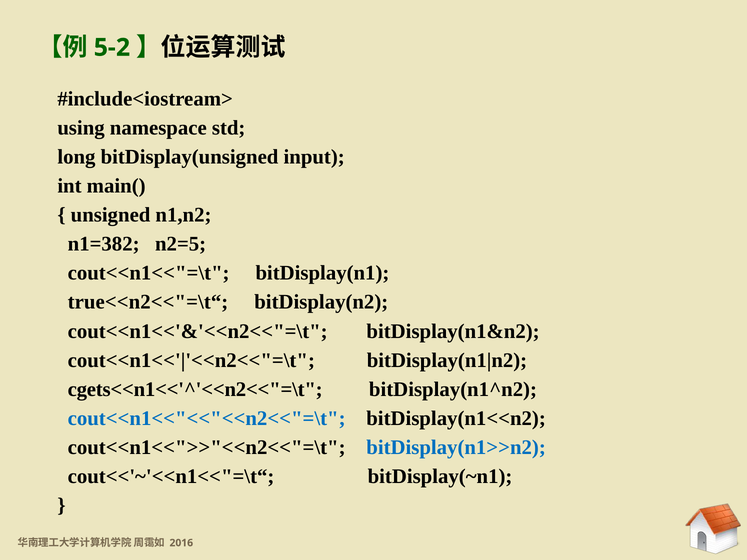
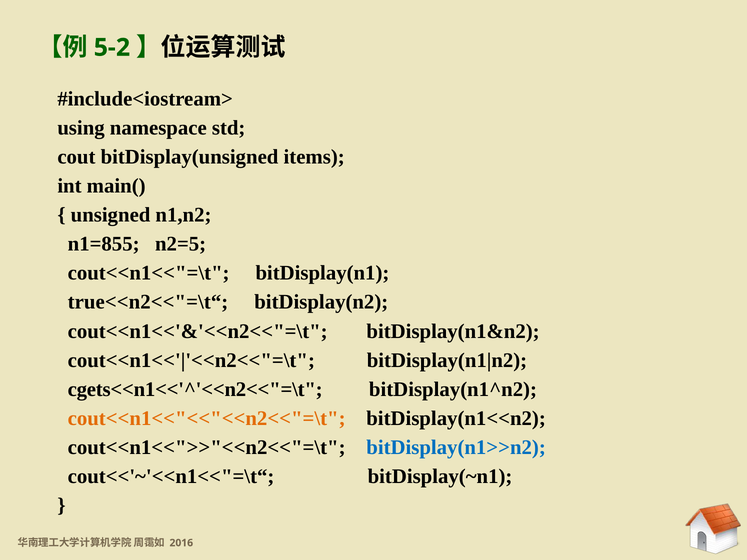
long: long -> cout (76, 157)
input: input -> items (314, 157)
n1=382: n1=382 -> n1=855 (104, 244)
cout<<n1<<"<<"<<n2<<"=\t colour: blue -> orange (207, 418)
